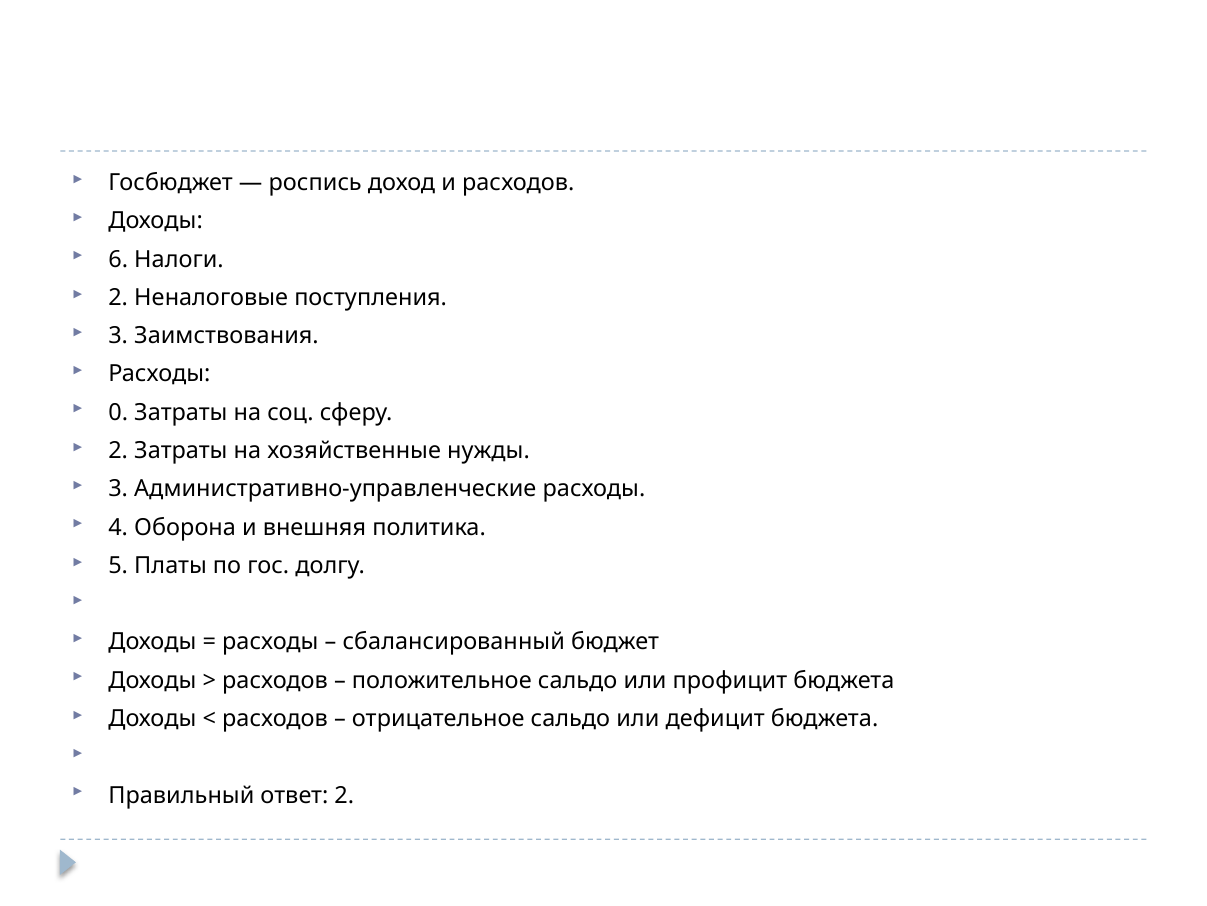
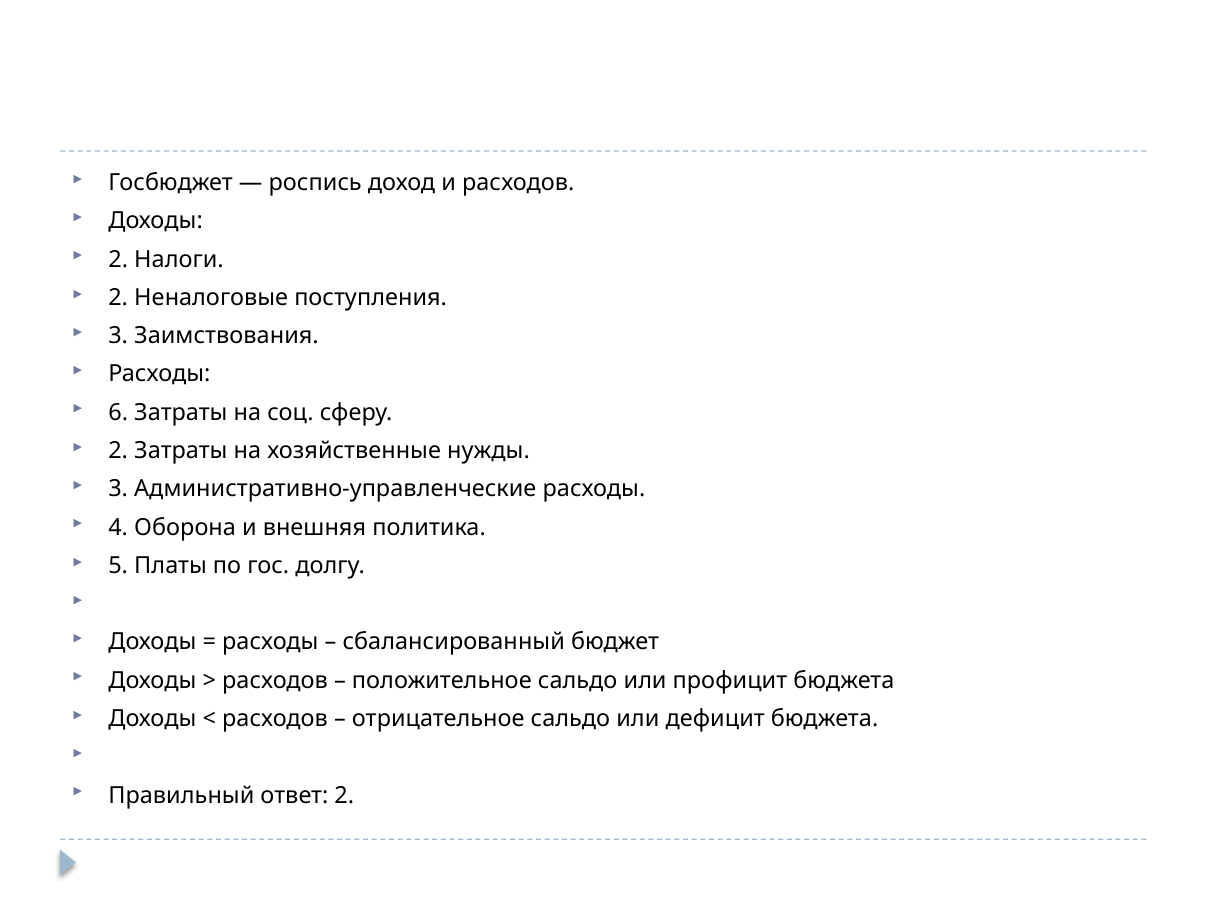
6: 6 -> 2 (118, 259)
0: 0 -> 6 (118, 412)
